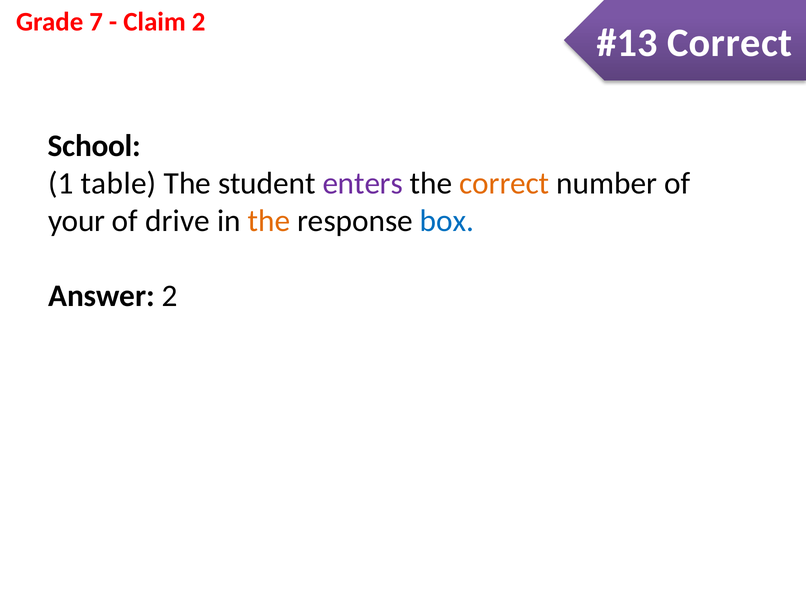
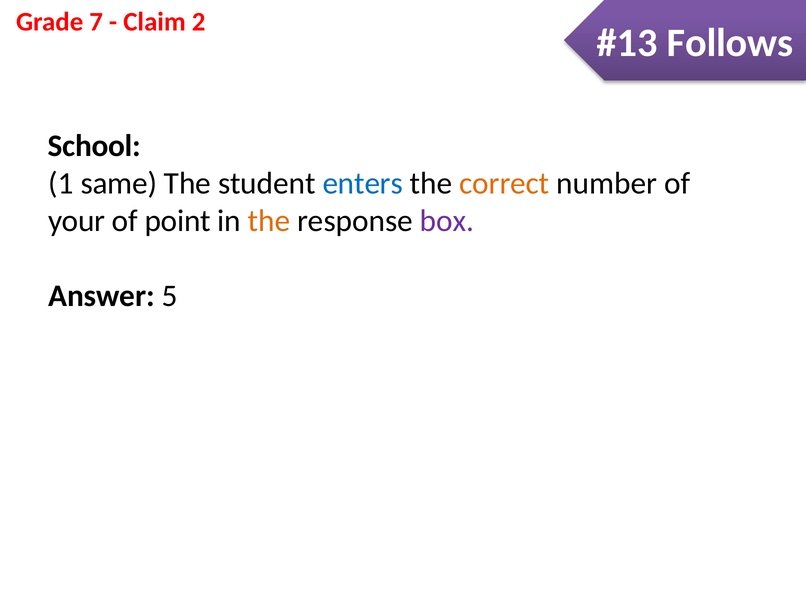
Correct: Correct -> Follows (730, 43)
table: table -> same (119, 183)
enters colour: purple -> blue (363, 183)
drive: drive -> point (178, 221)
box colour: blue -> purple (447, 221)
Answer 2: 2 -> 5 (170, 296)
